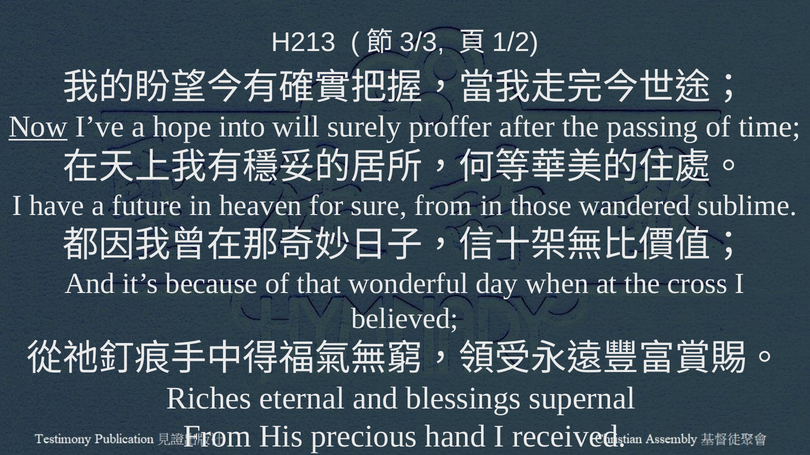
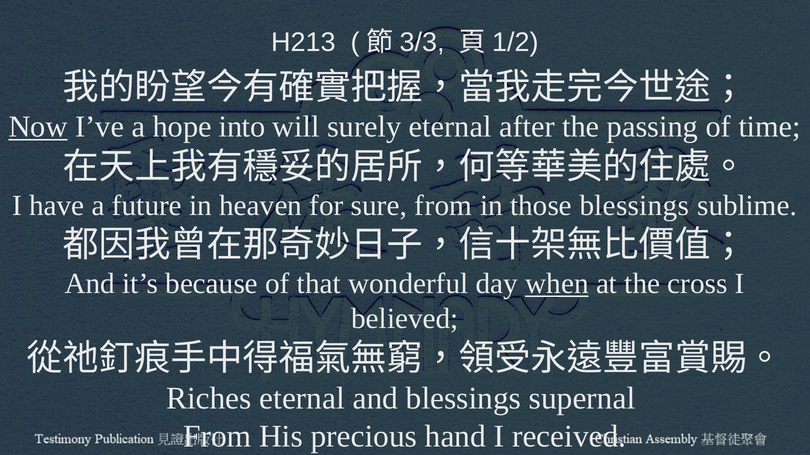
surely proffer: proffer -> eternal (450, 127)
those wandered: wandered -> blessings (634, 206)
when underline: none -> present (557, 284)
